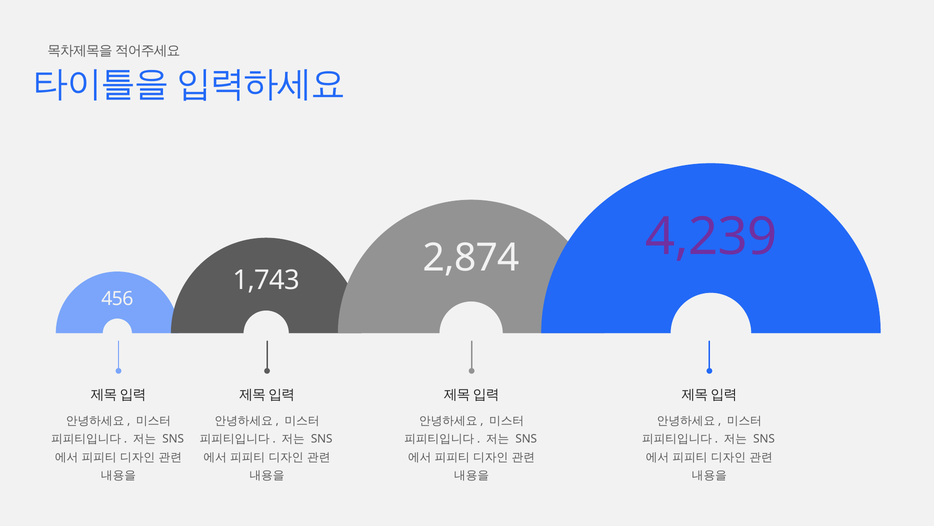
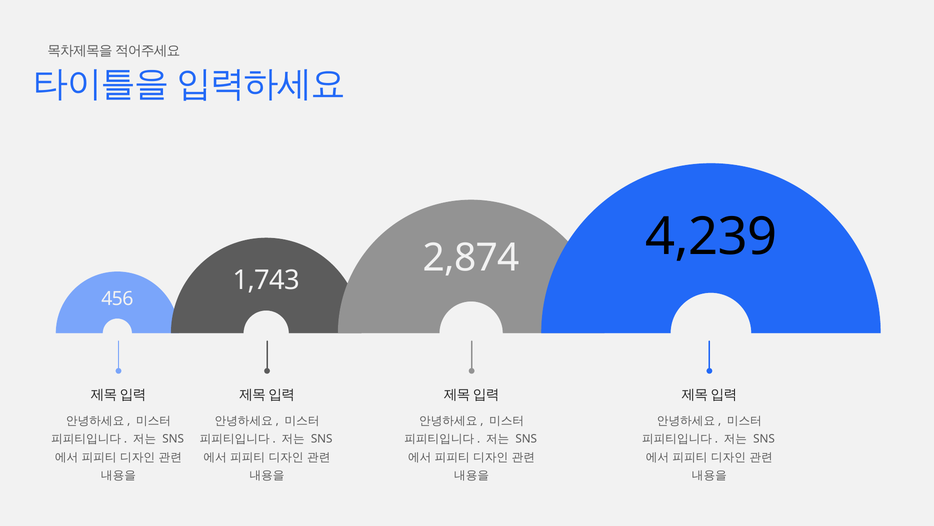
4,239 colour: purple -> black (711, 237)
